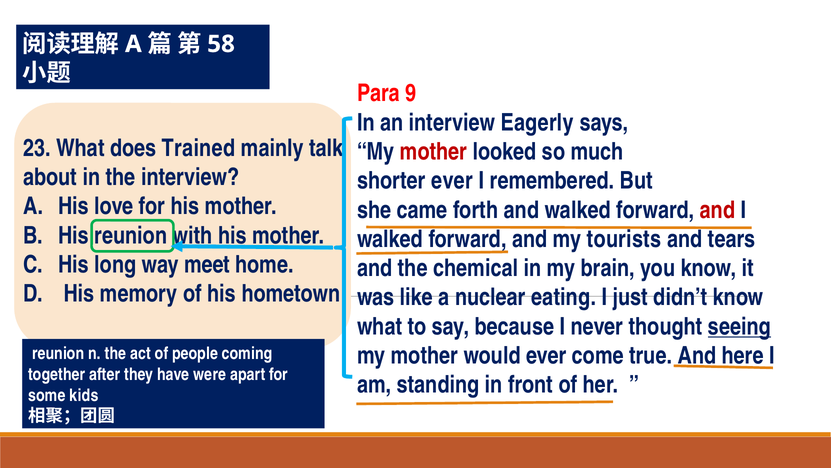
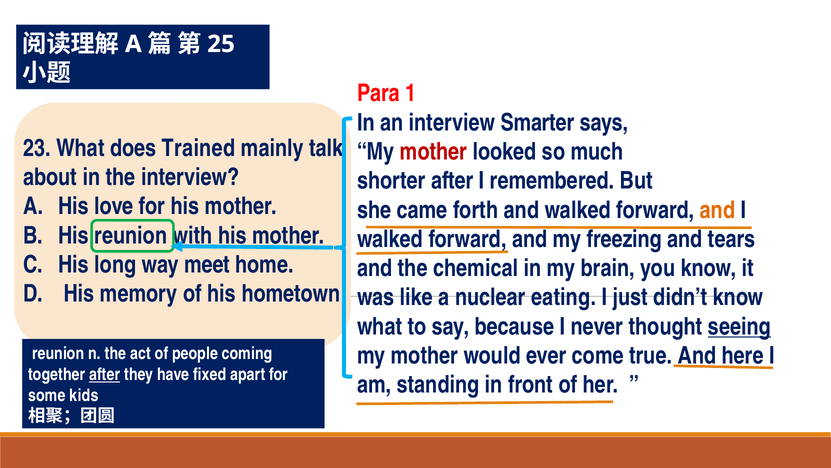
58: 58 -> 25 (221, 44)
9: 9 -> 1 (411, 93)
Eagerly: Eagerly -> Smarter (537, 122)
shorter ever: ever -> after (452, 181)
and colour: red -> orange (718, 210)
tourists: tourists -> freezing (624, 239)
after underline: none -> present (105, 374)
were: were -> fixed (210, 374)
